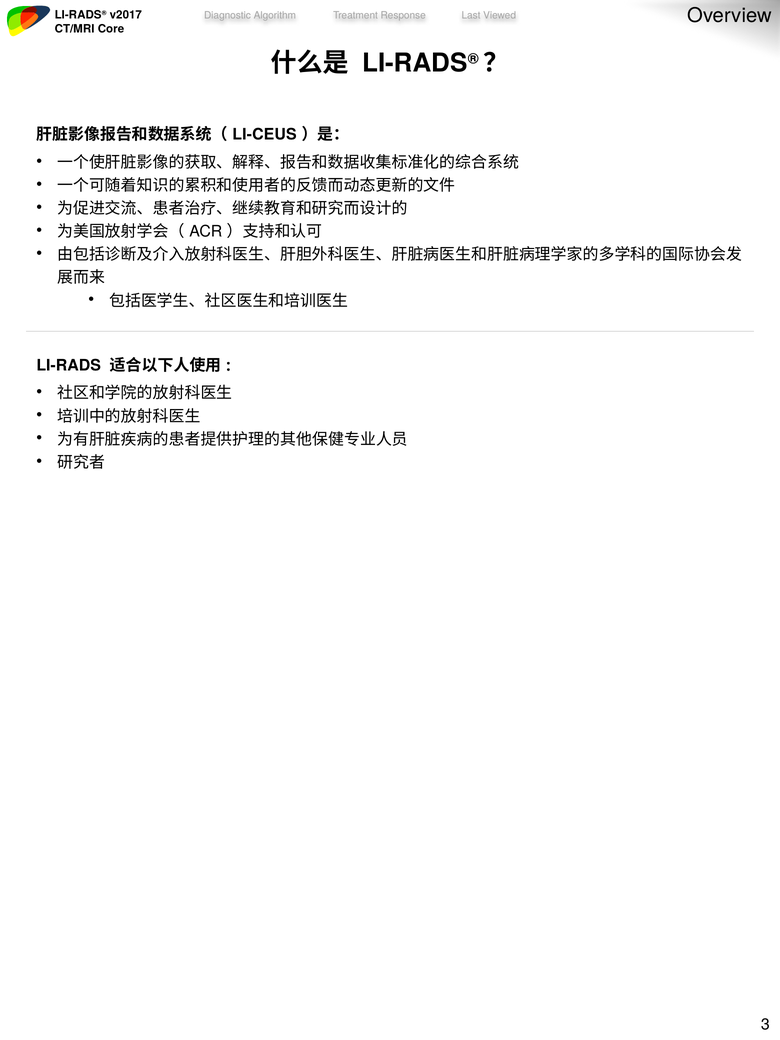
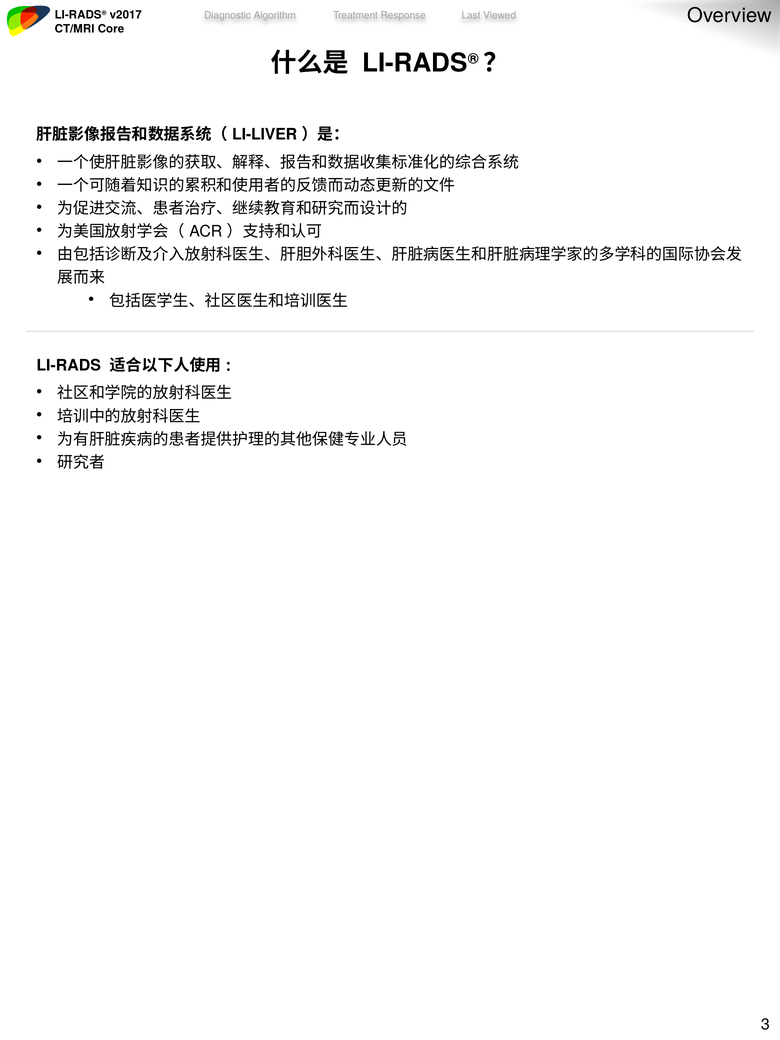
LI-CEUS: LI-CEUS -> LI-LIVER (265, 135)
